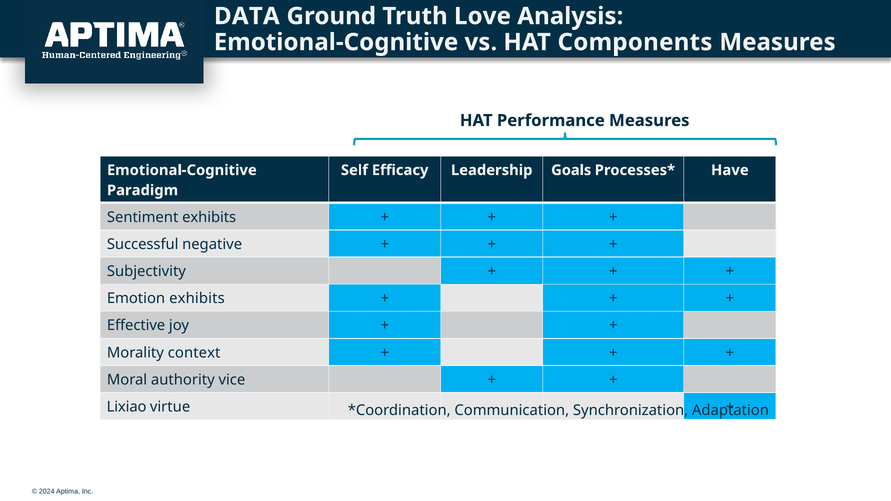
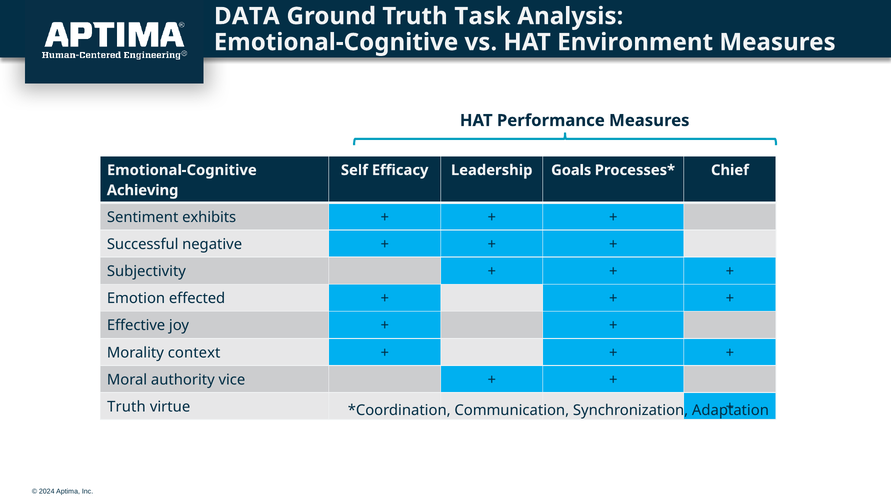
Love: Love -> Task (482, 16)
Components: Components -> Environment (635, 42)
Have: Have -> Chief (730, 170)
Paradigm: Paradigm -> Achieving (143, 190)
Emotion exhibits: exhibits -> effected (197, 299)
Lixiao: Lixiao -> Truth (126, 407)
